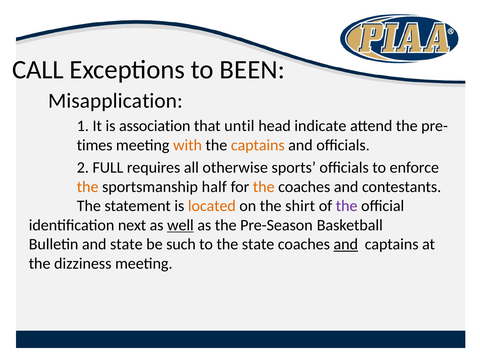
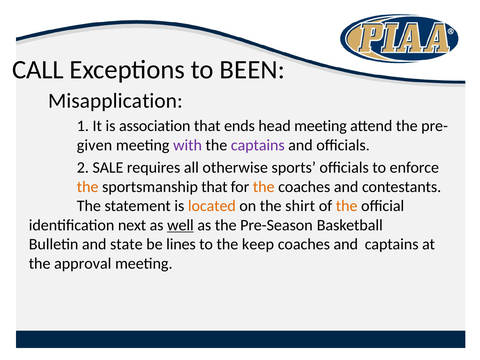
until: until -> ends (239, 126)
head indicate: indicate -> meeting (321, 126)
times: times -> given (95, 145)
with colour: orange -> purple (188, 145)
captains colour: orange -> purple (258, 145)
FULL: FULL -> SALE (108, 168)
sportsmanship half: half -> that (214, 187)
the colour: purple -> orange (347, 206)
such: such -> lines (181, 244)
the state: state -> keep (258, 244)
and underline: present -> none (346, 244)
dizziness: dizziness -> approval (83, 264)
